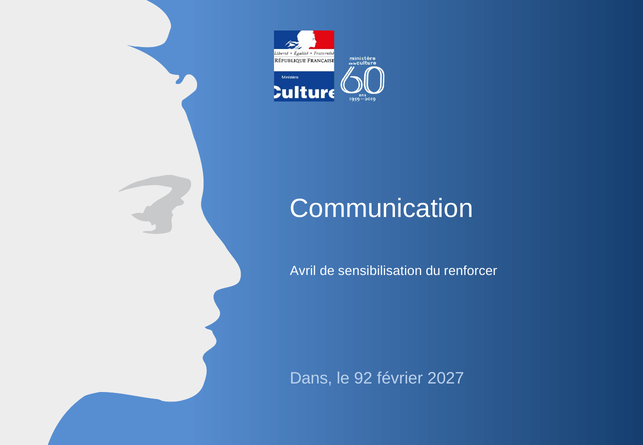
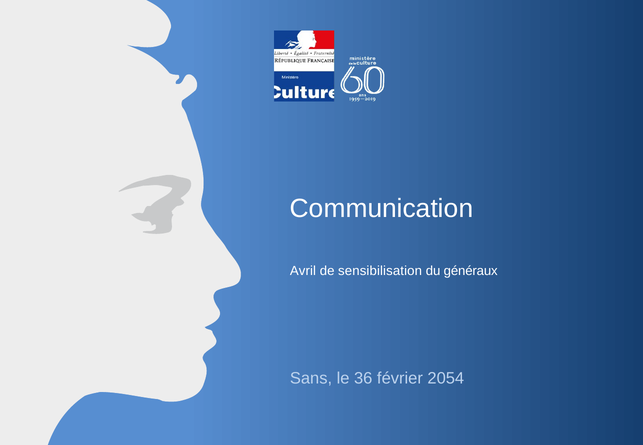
renforcer: renforcer -> généraux (471, 271)
Dans: Dans -> Sans (311, 379)
92: 92 -> 36 (363, 379)
2027: 2027 -> 2054 (446, 379)
